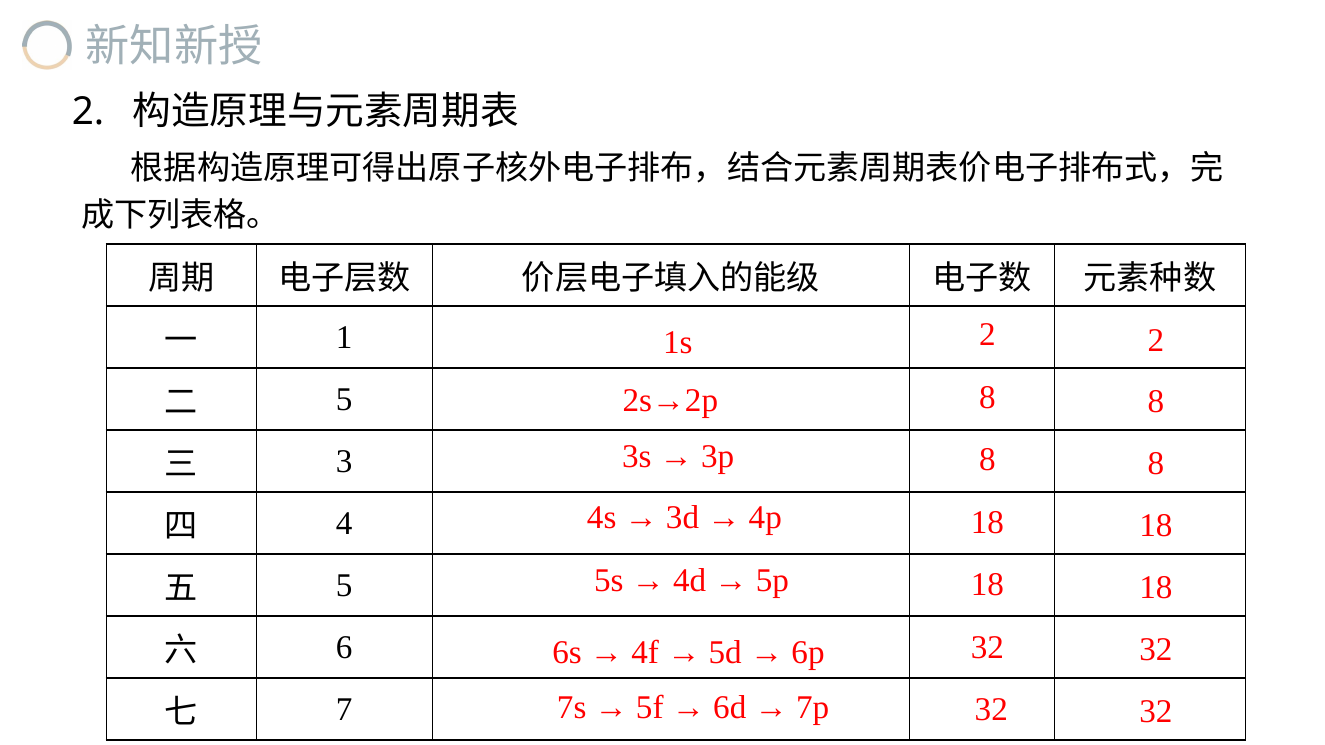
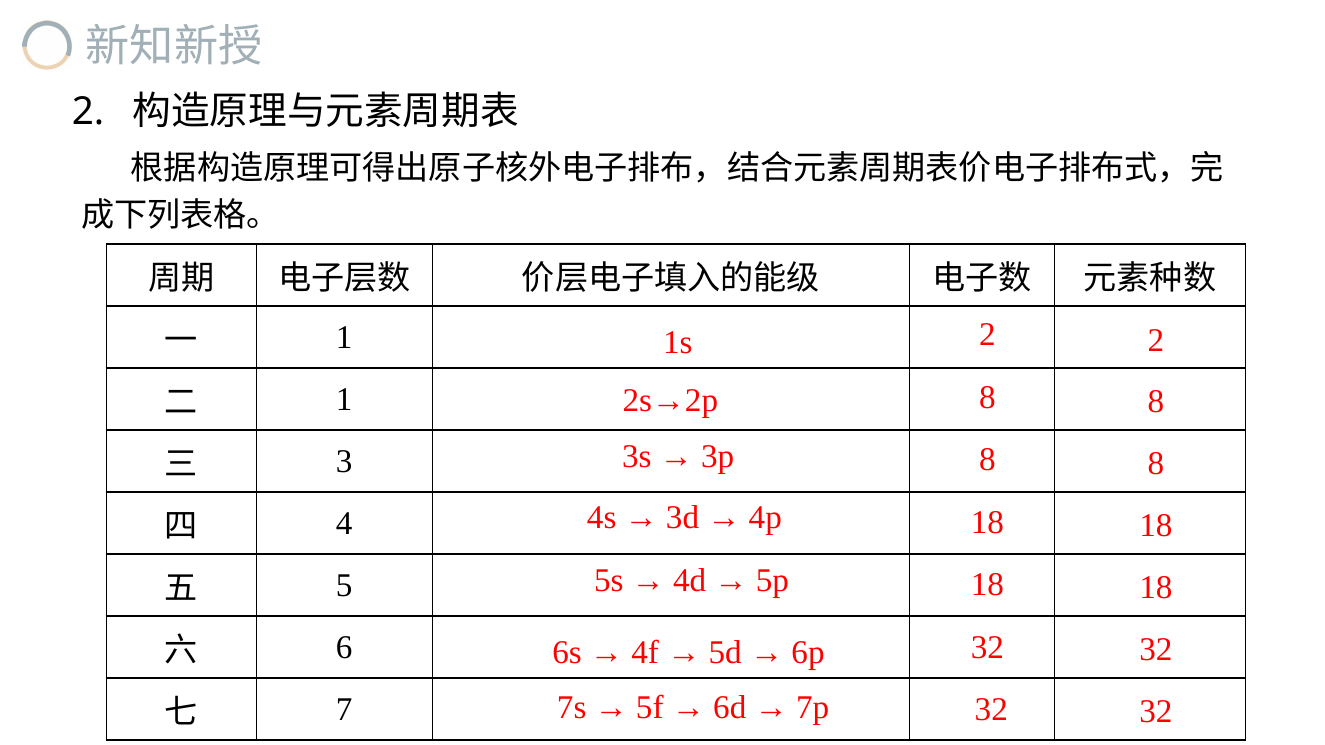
5: 5 -> 1 (344, 399)
